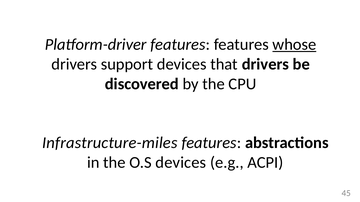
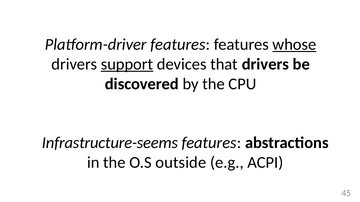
support underline: none -> present (127, 64)
Infrastructure-miles: Infrastructure-miles -> Infrastructure-seems (110, 143)
O.S devices: devices -> outside (181, 163)
